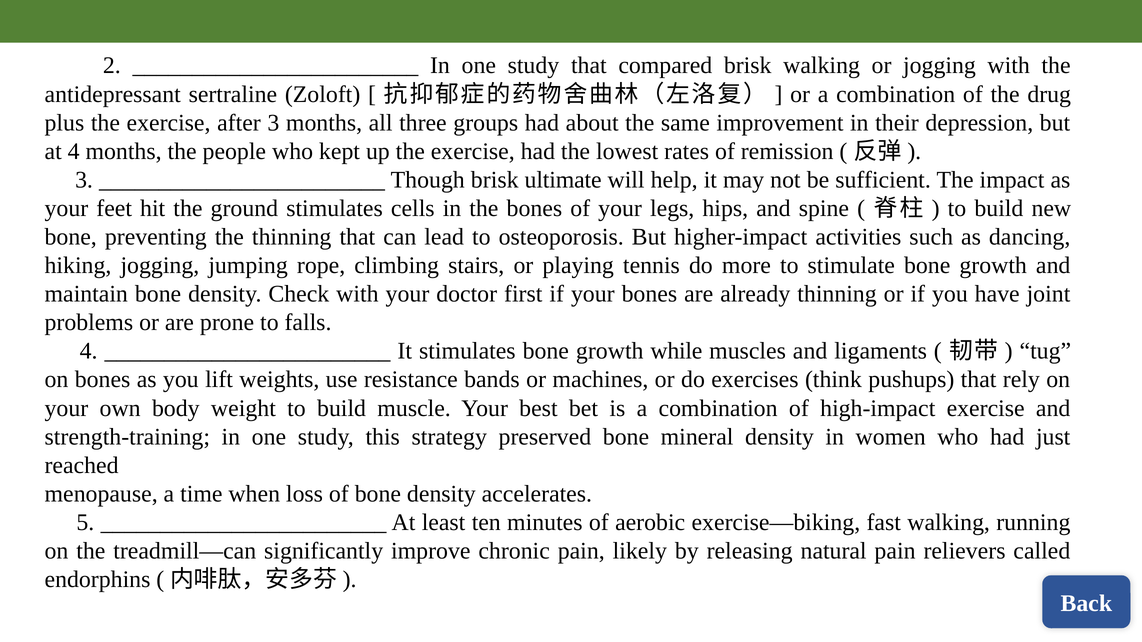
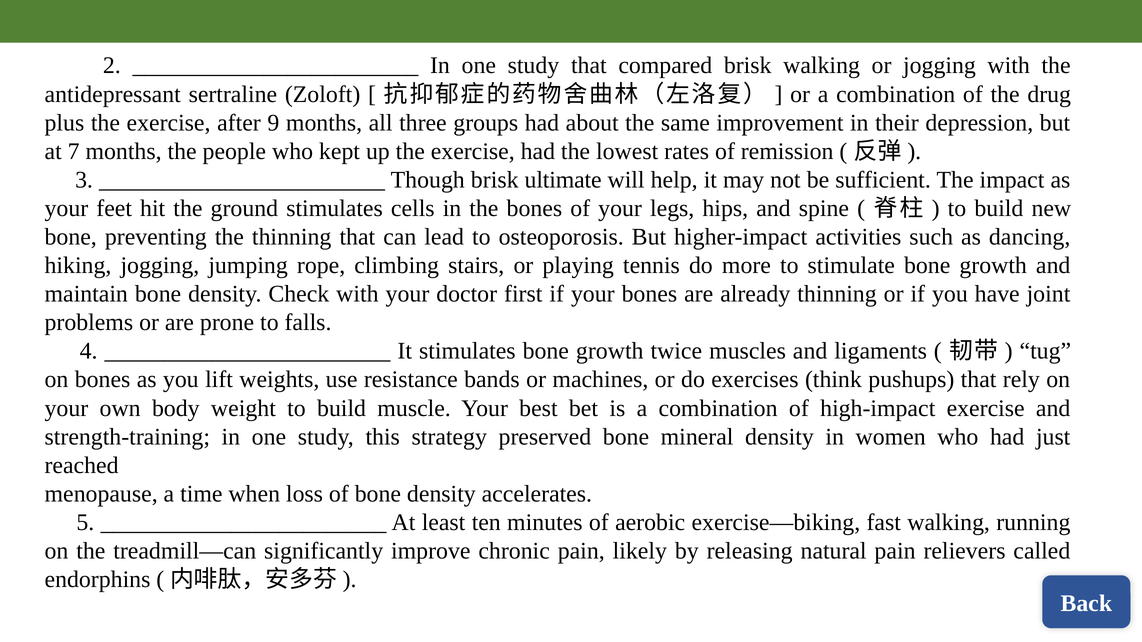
after 3: 3 -> 9 (273, 123)
at 4: 4 -> 7 (74, 151)
while: while -> twice (676, 351)
